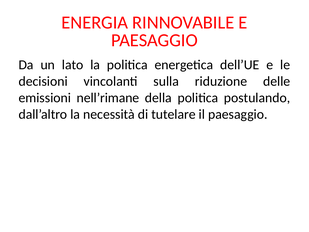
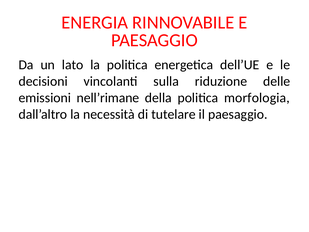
postulando: postulando -> morfologia (257, 98)
